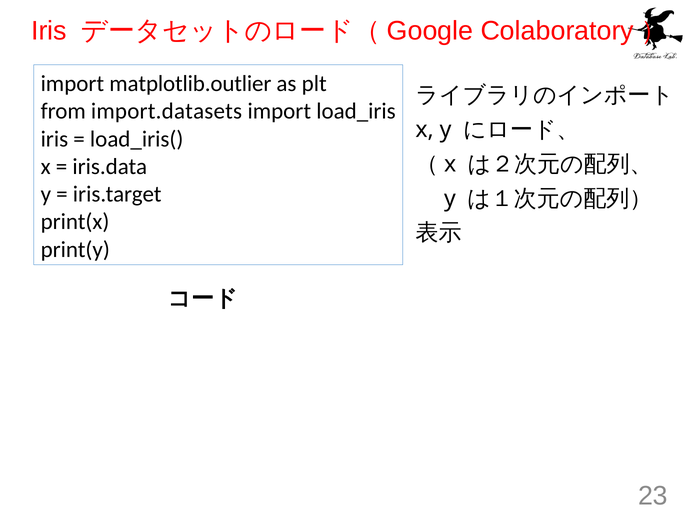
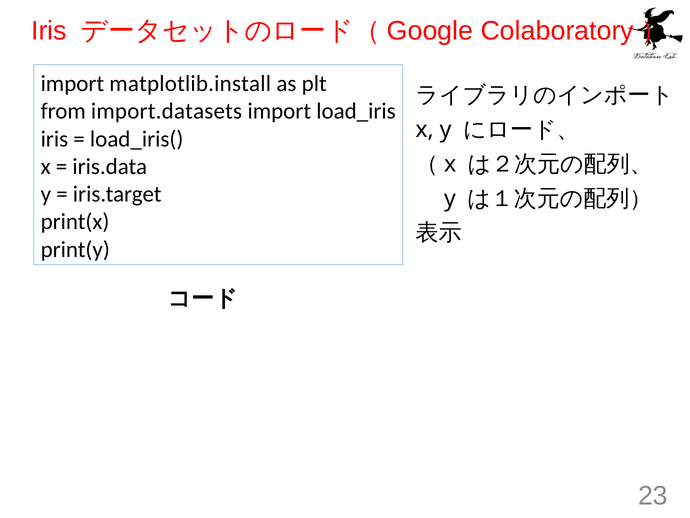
matplotlib.outlier: matplotlib.outlier -> matplotlib.install (190, 84)
